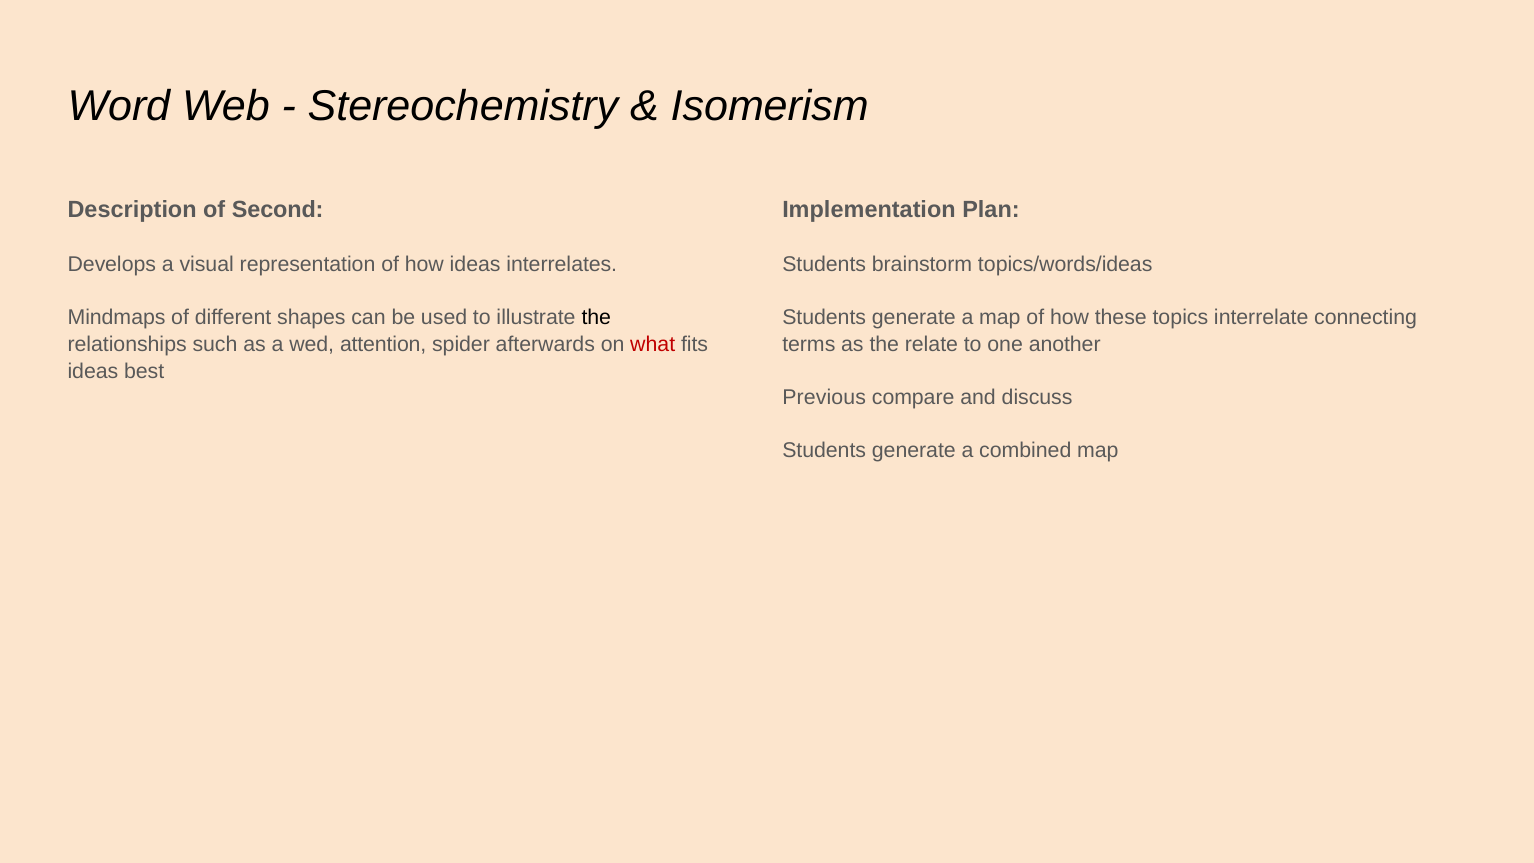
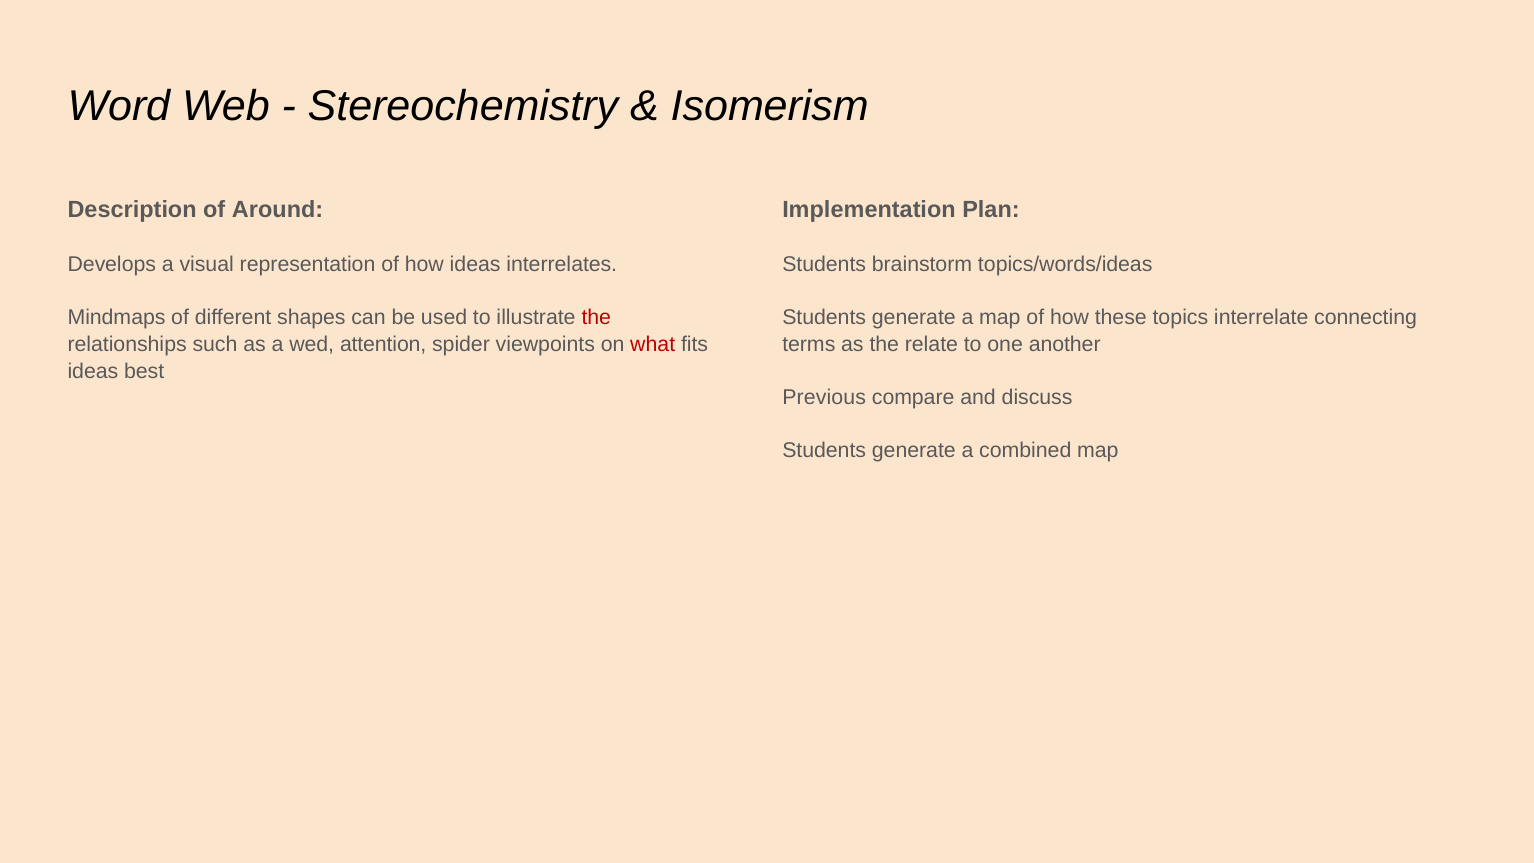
Second: Second -> Around (278, 210)
the colour: black -> red (596, 317)
afterwards: afterwards -> viewpoints (545, 344)
